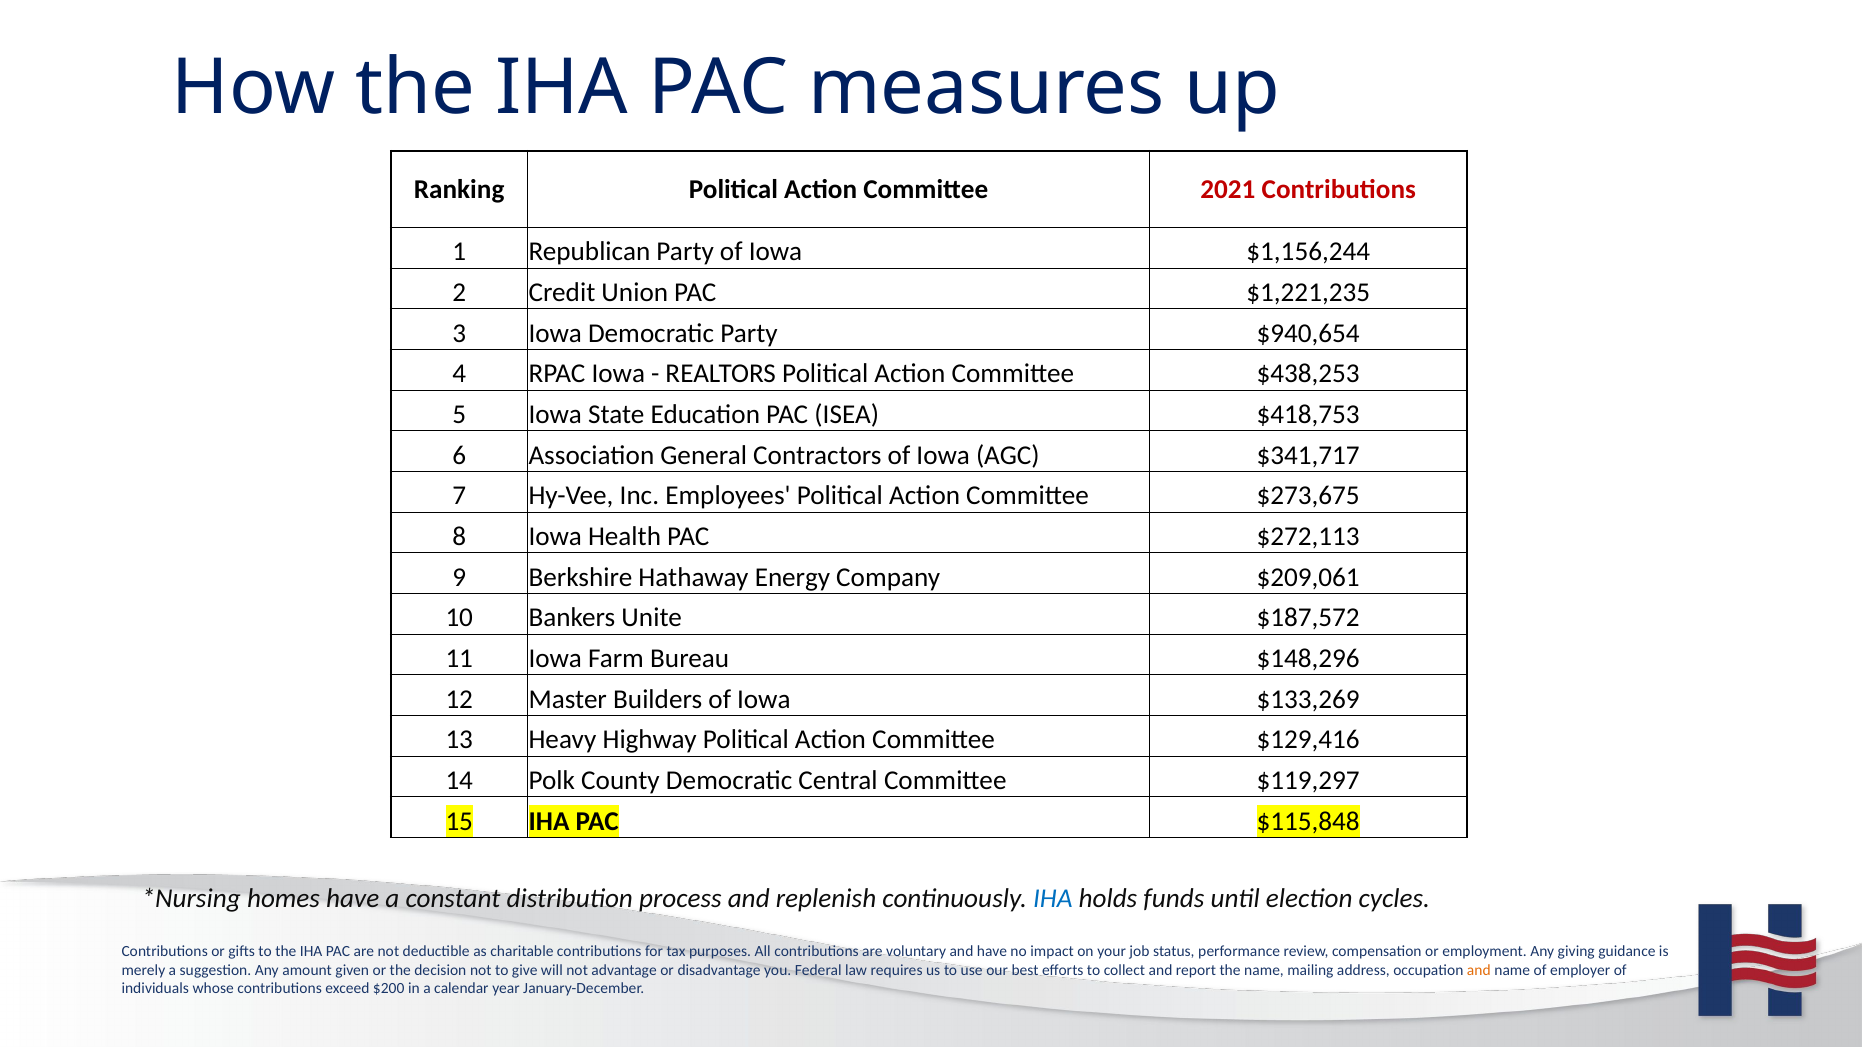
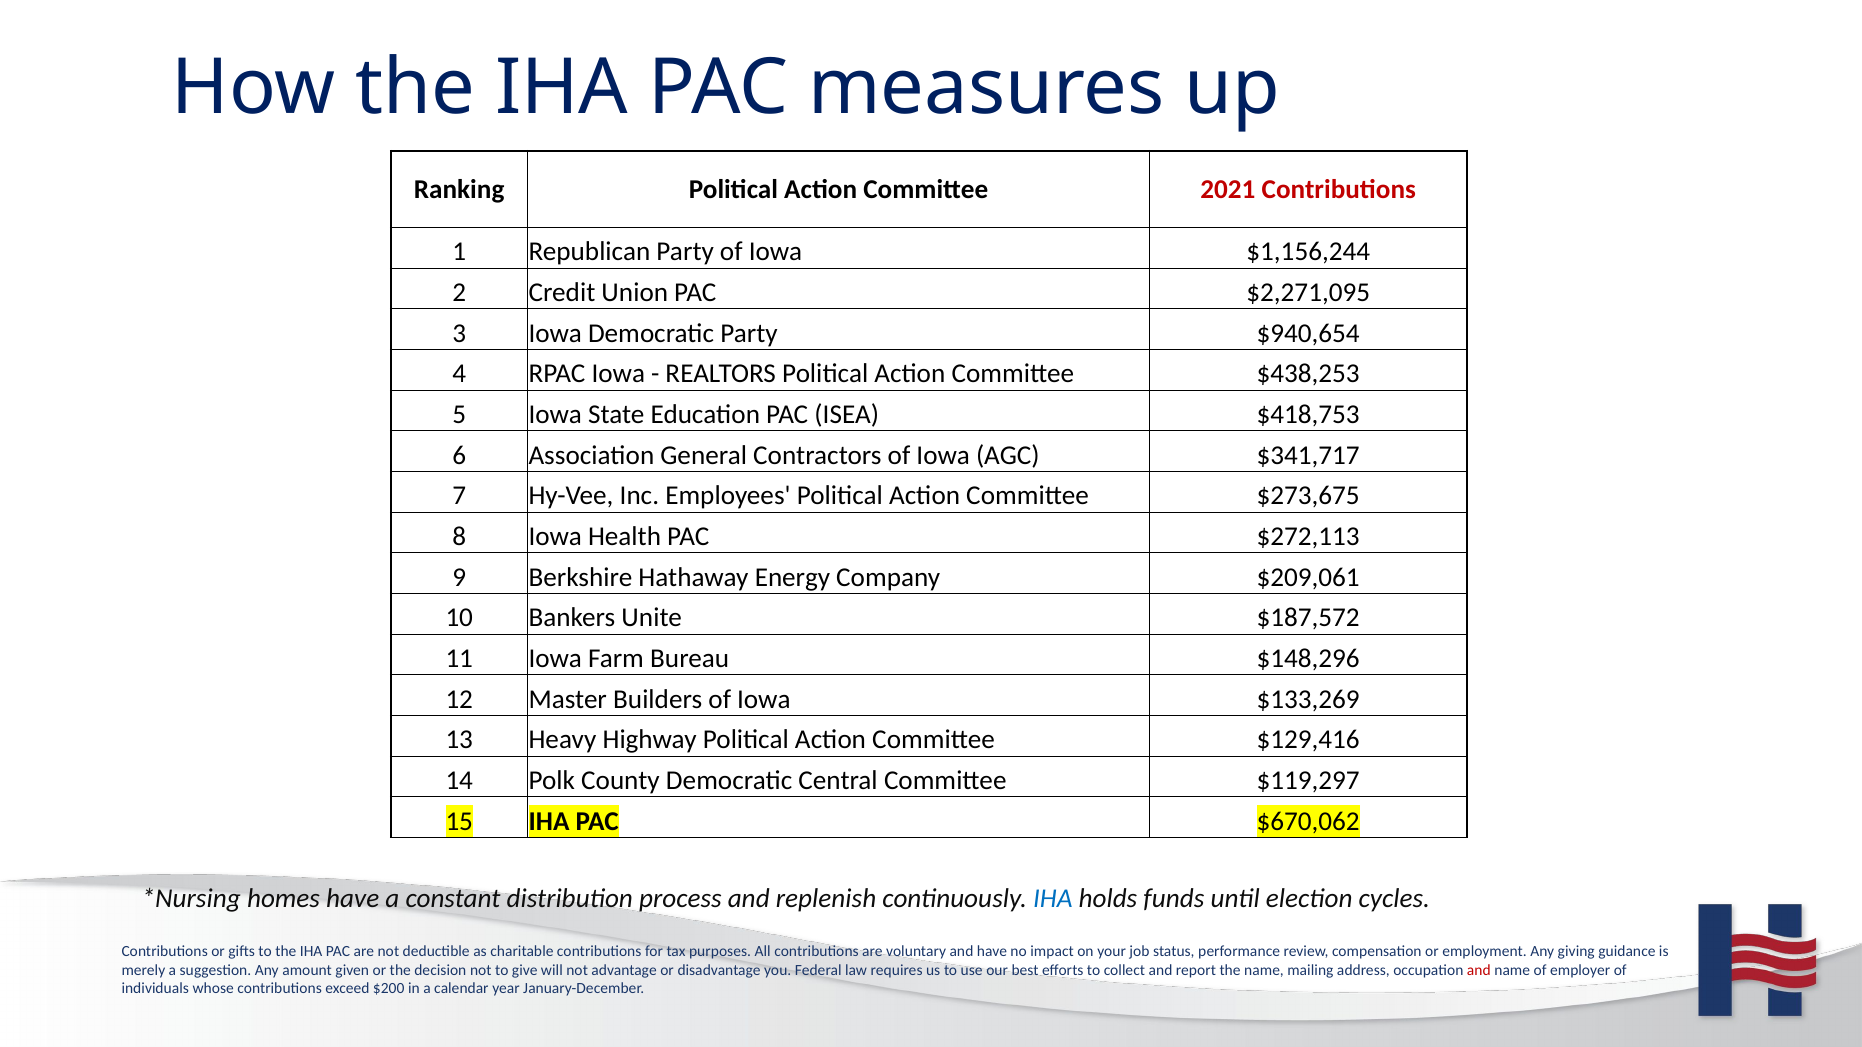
$1,221,235: $1,221,235 -> $2,271,095 (1308, 293)
$115,848: $115,848 -> $670,062 (1308, 822)
and colour: orange -> red (1479, 971)
